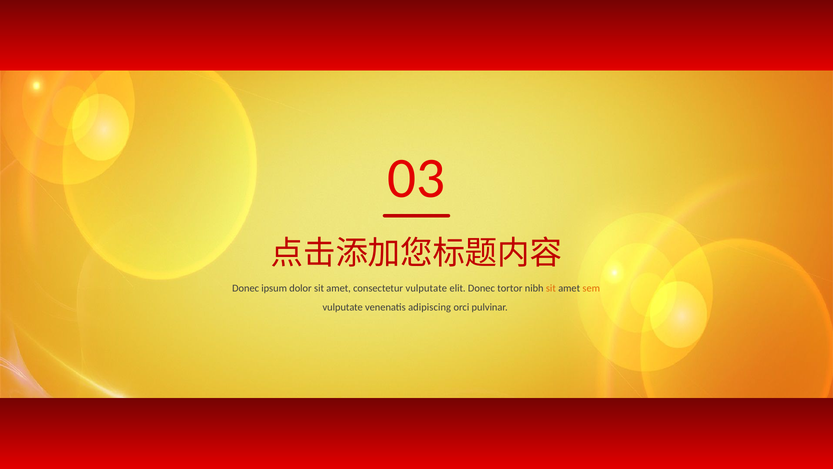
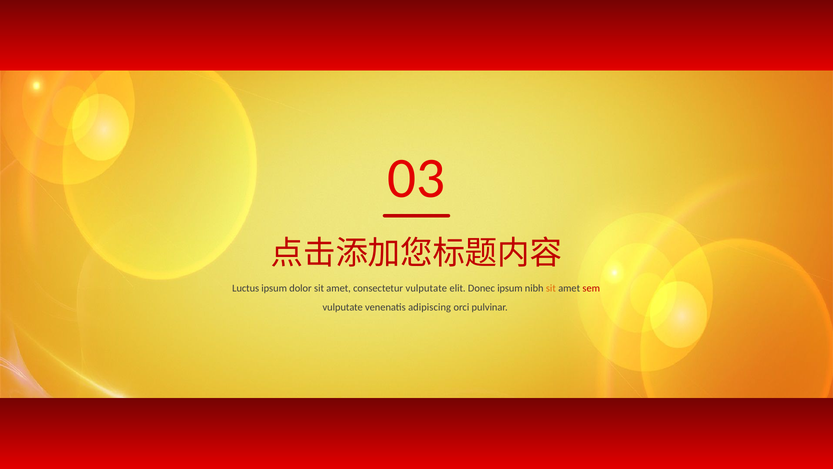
Donec: Donec -> Luctus (246, 288)
Donec tortor: tortor -> ipsum (510, 288)
sem colour: orange -> red (591, 288)
